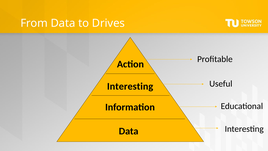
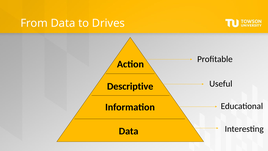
Interesting: Interesting -> Descriptive (130, 86)
